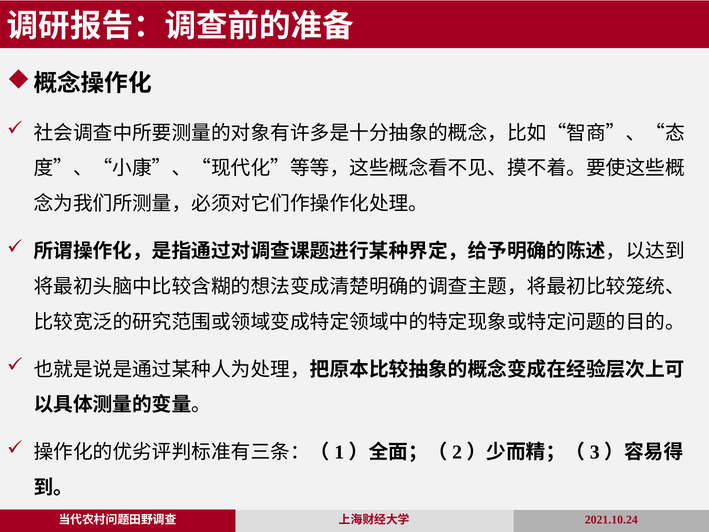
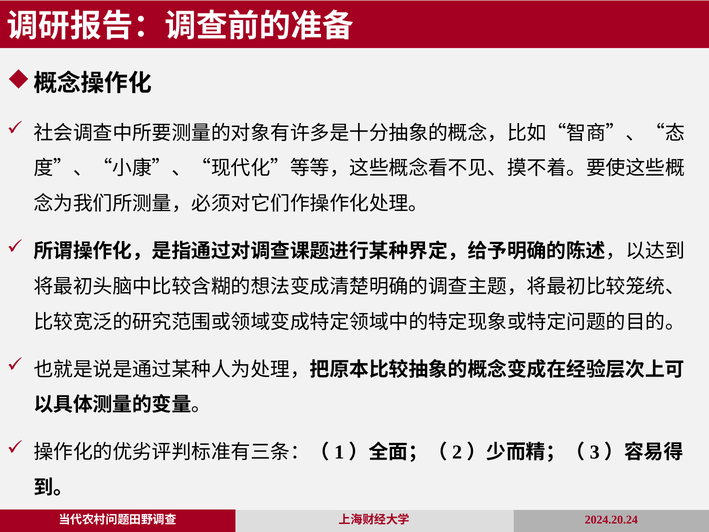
2021.10.24: 2021.10.24 -> 2024.20.24 (611, 520)
